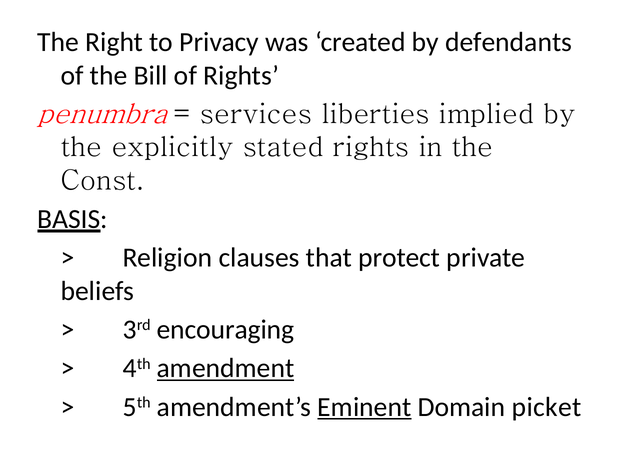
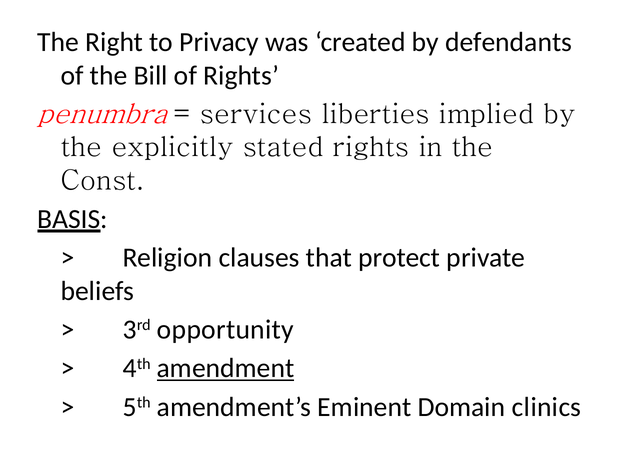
encouraging: encouraging -> opportunity (225, 330)
Eminent underline: present -> none (364, 407)
picket: picket -> clinics (547, 407)
